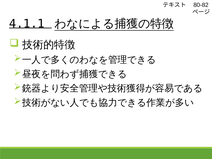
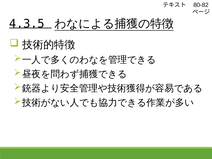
4.1.1: 4.1.1 -> 4.3.5 (27, 24)
